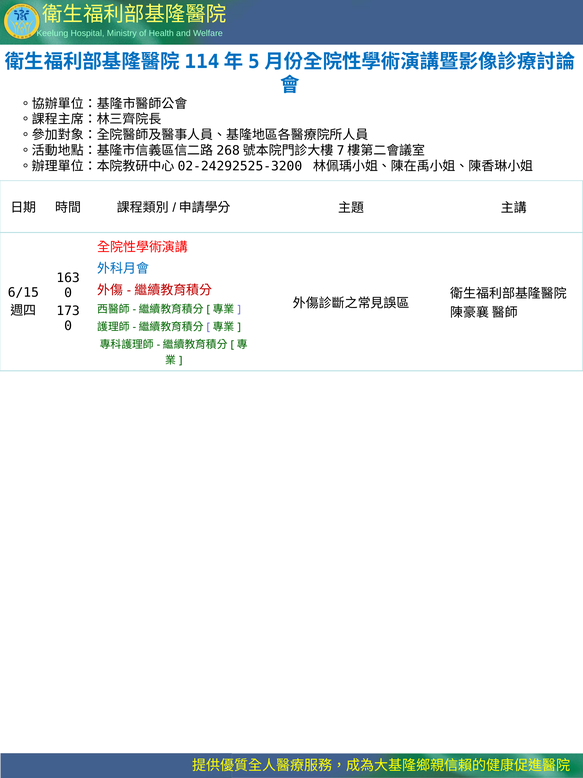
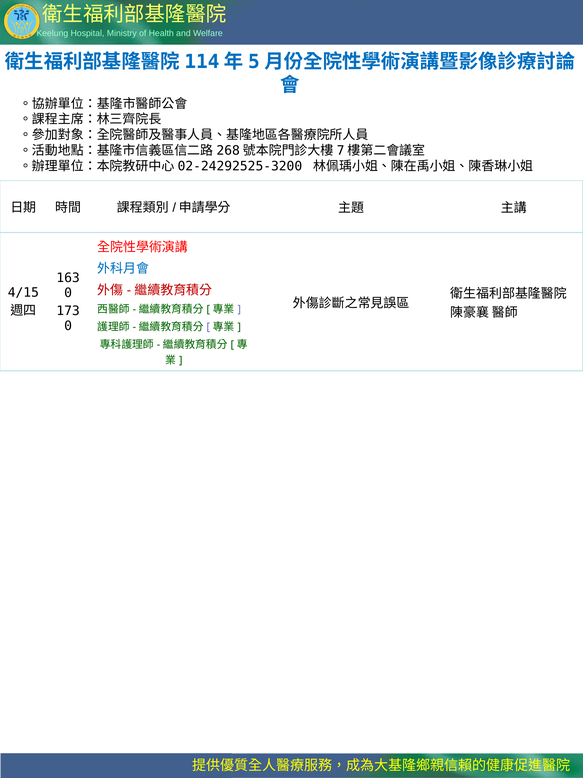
6/15: 6/15 -> 4/15 (23, 292)
